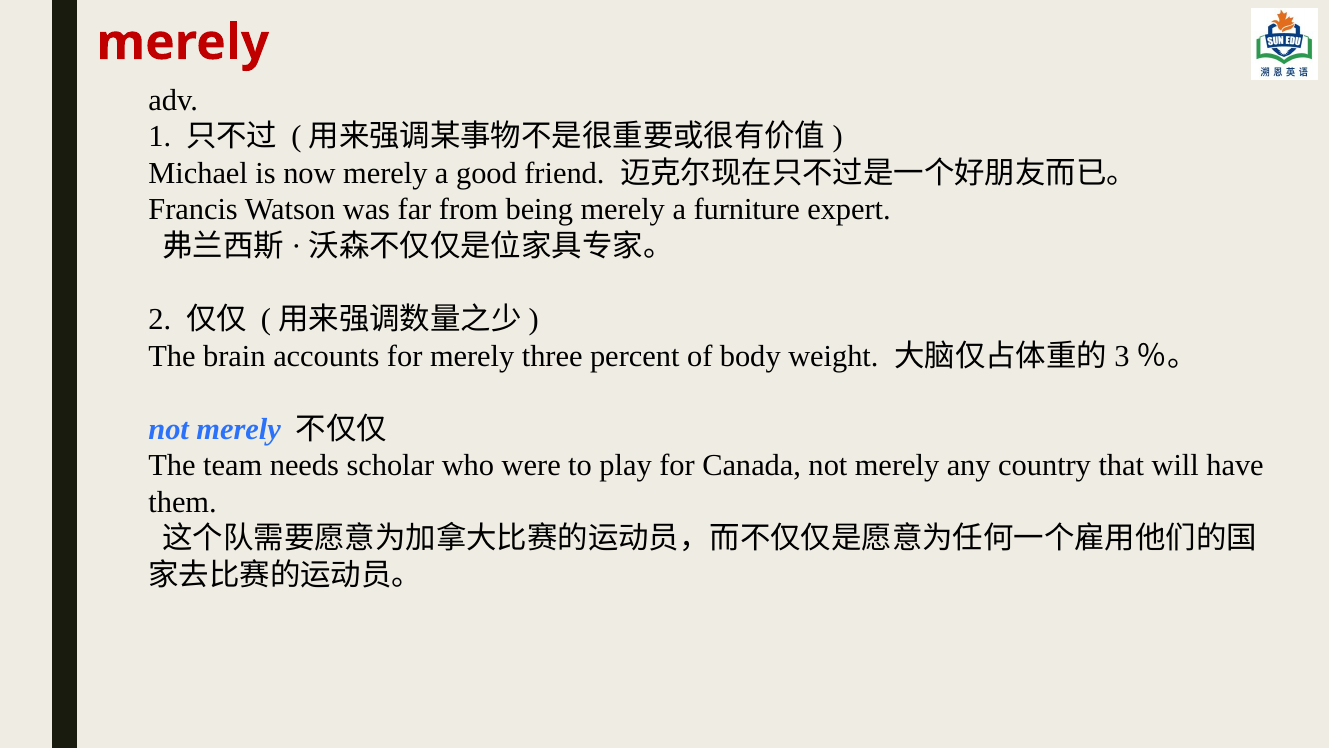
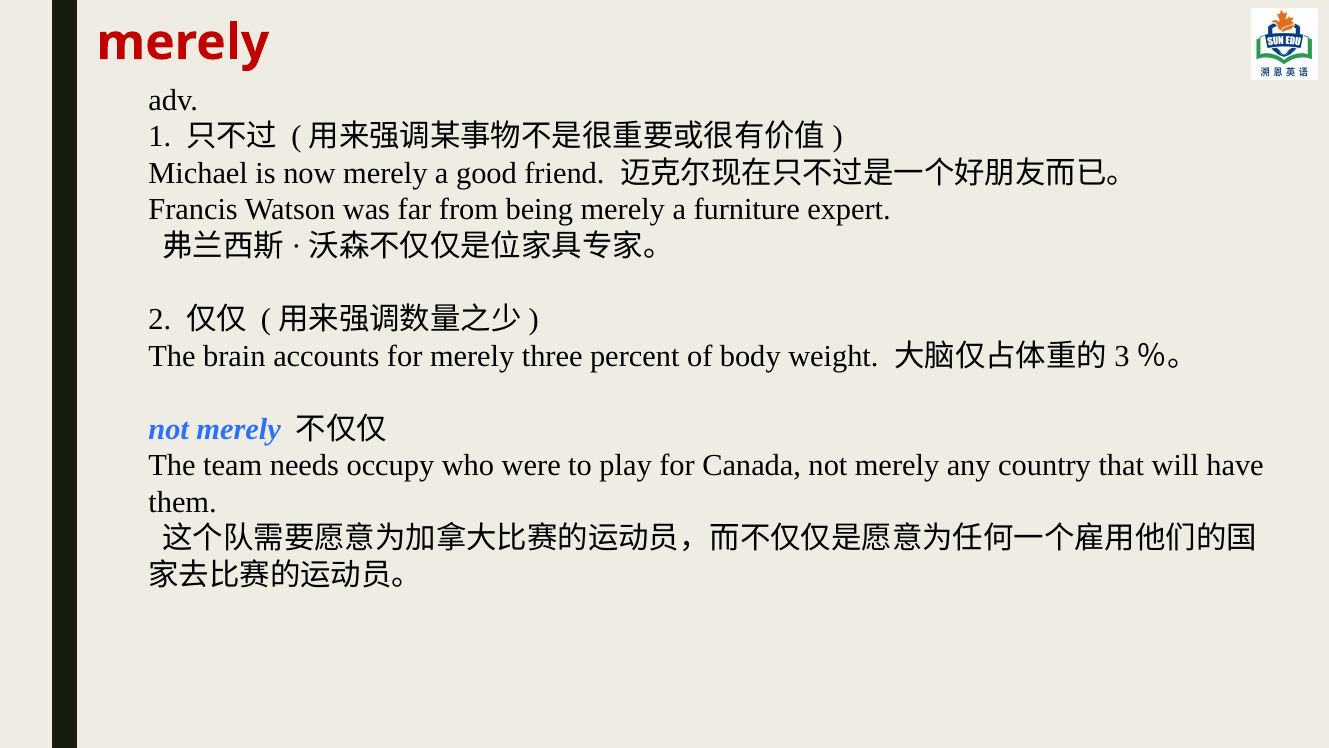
scholar: scholar -> occupy (390, 465)
